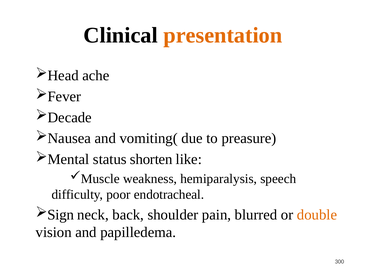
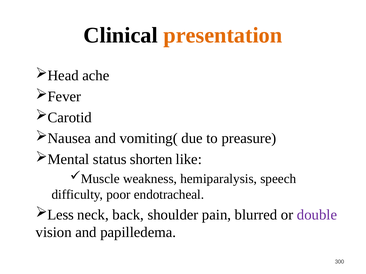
Decade: Decade -> Carotid (70, 118)
Sign: Sign -> Less (61, 215)
double colour: orange -> purple (317, 215)
